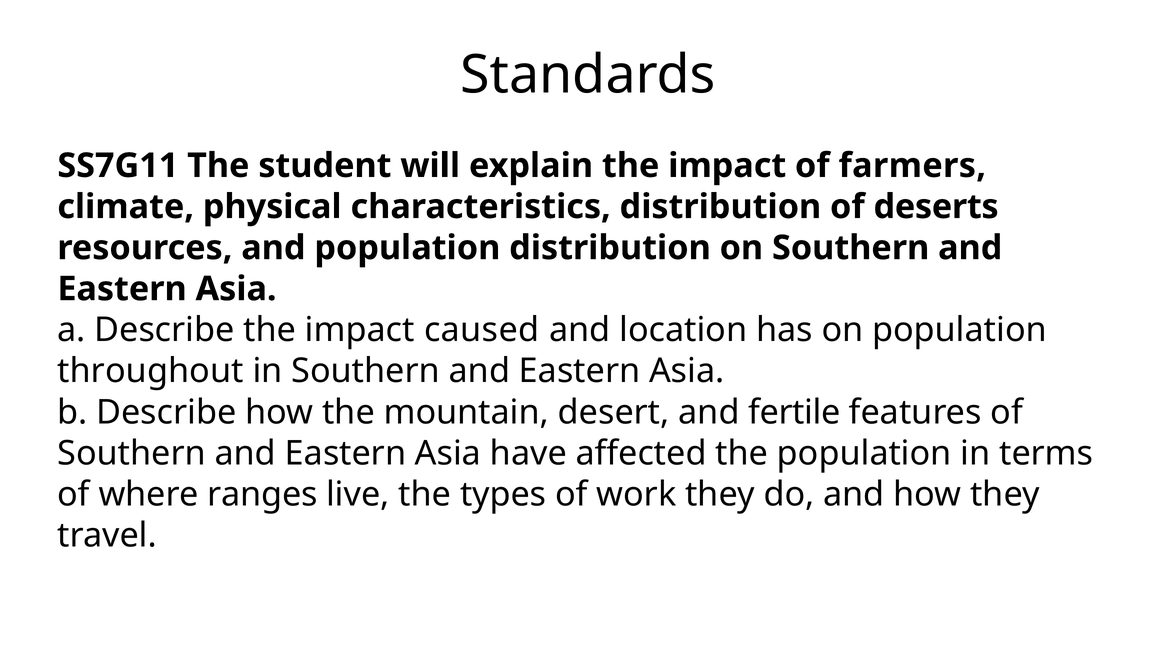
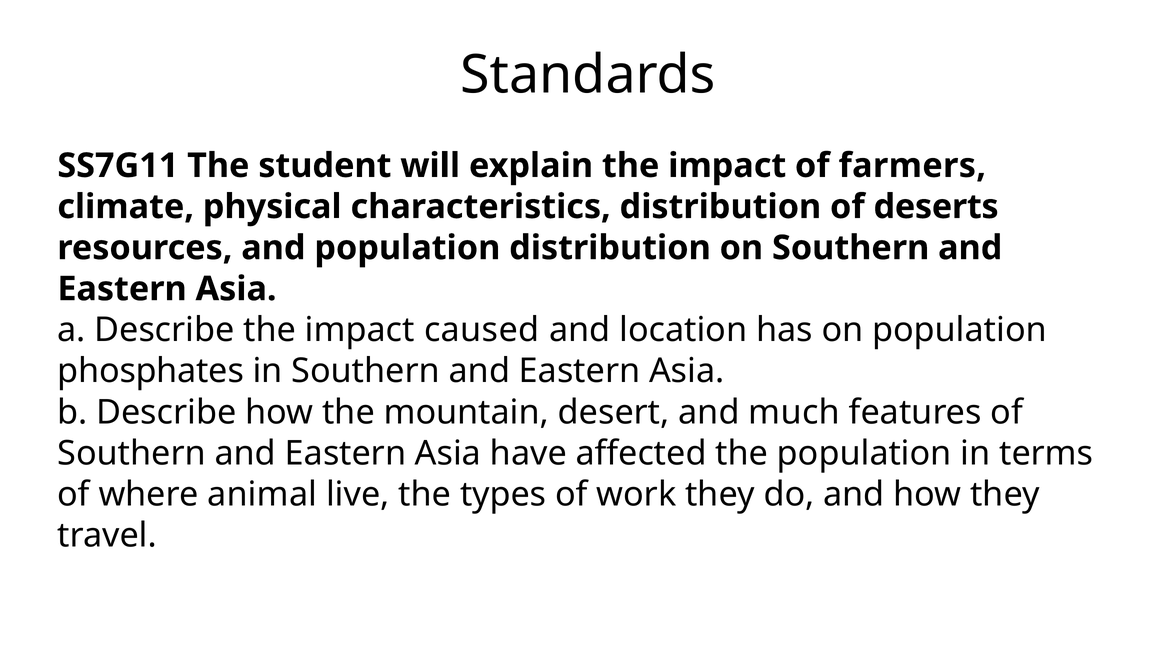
throughout: throughout -> phosphates (151, 371)
fertile: fertile -> much (794, 412)
ranges: ranges -> animal (262, 494)
